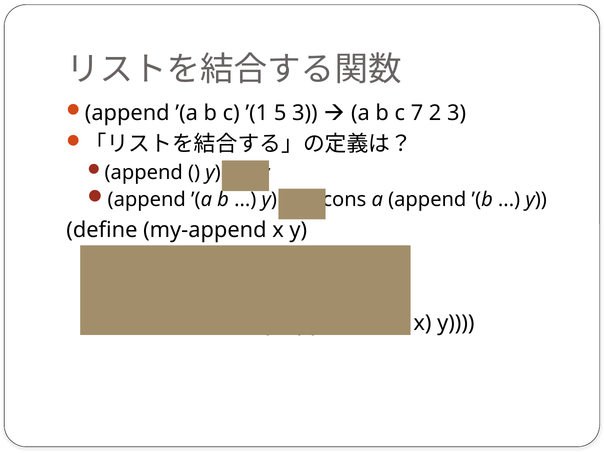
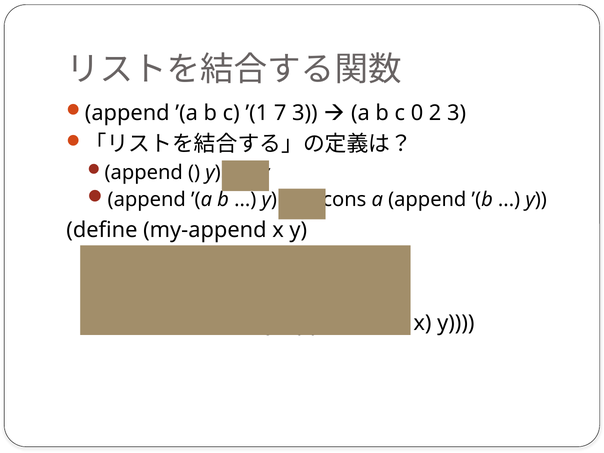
5: 5 -> 7 (280, 113)
7: 7 -> 0 (417, 113)
